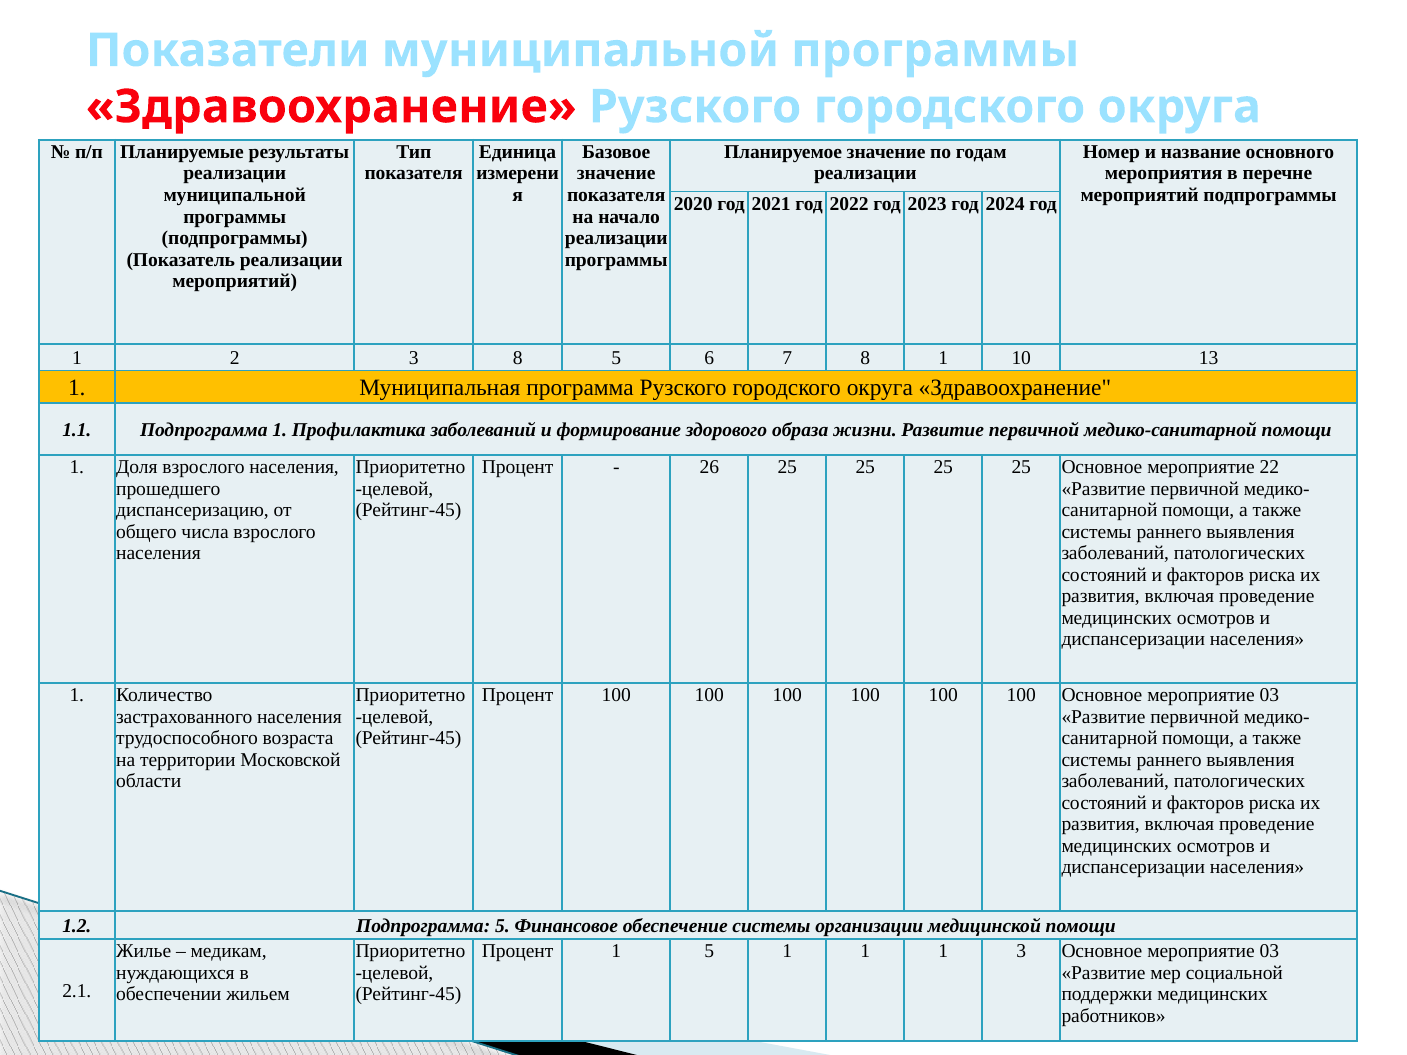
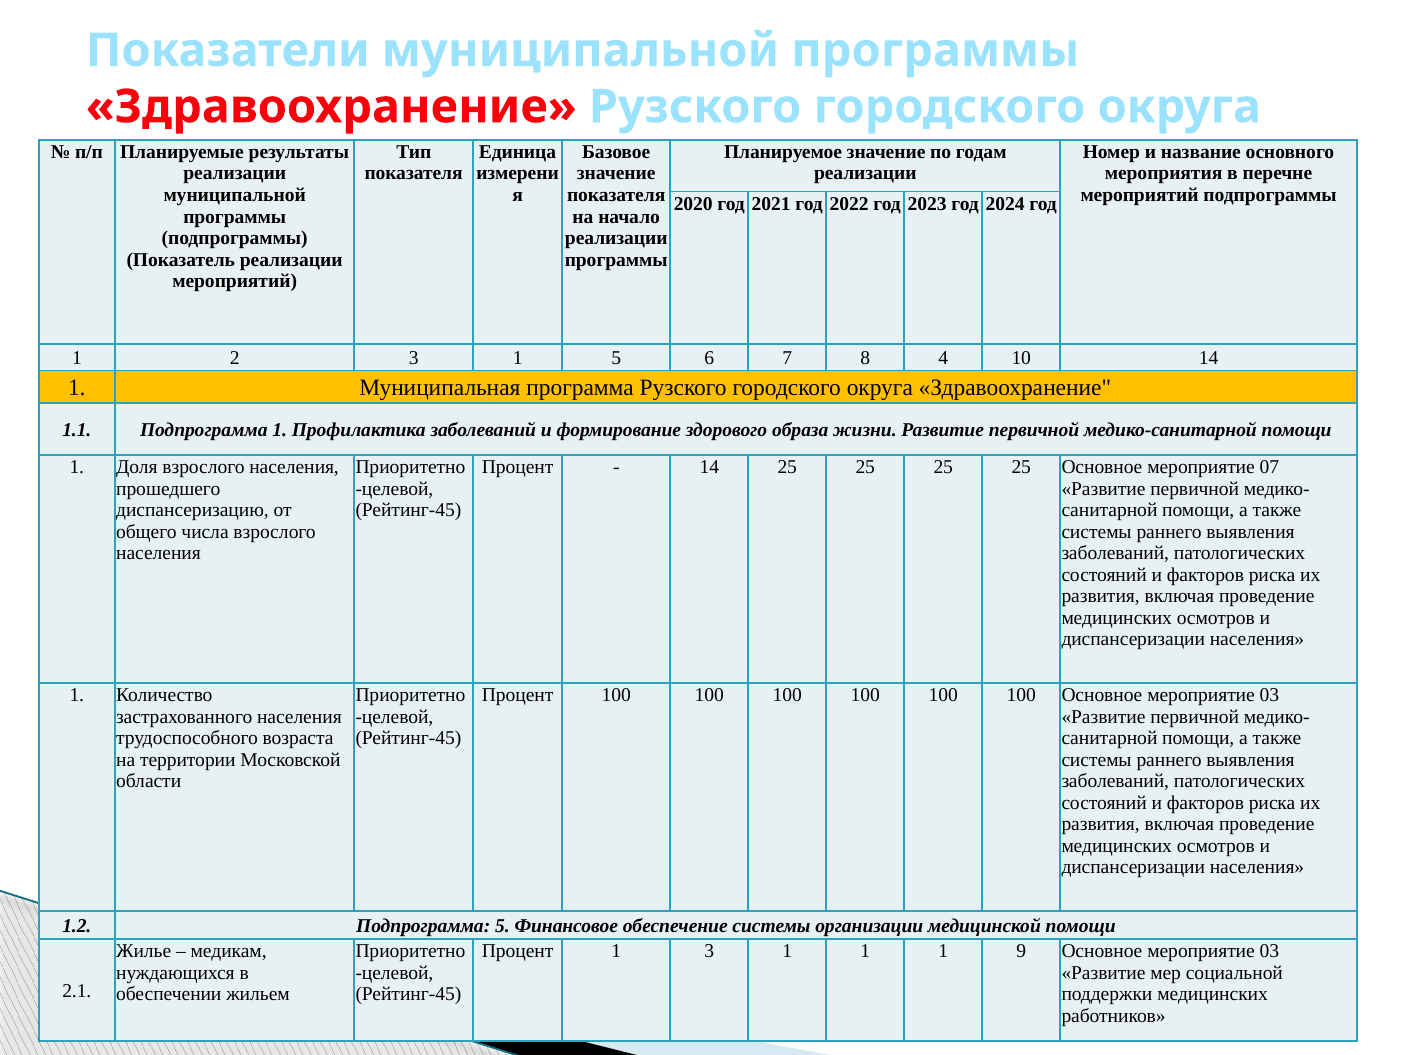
2 3 8: 8 -> 1 (518, 358)
8 1: 1 -> 4 (943, 358)
10 13: 13 -> 14 (1209, 358)
26: 26 -> 14 (709, 467)
22: 22 -> 07 (1269, 467)
1 5: 5 -> 3 (709, 951)
1 3: 3 -> 9 (1021, 951)
